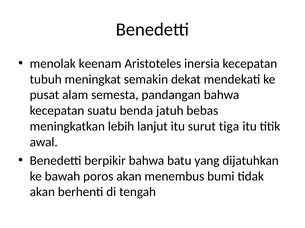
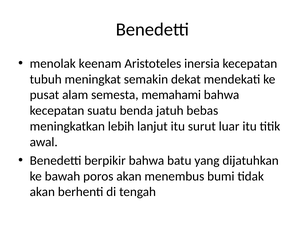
pandangan: pandangan -> memahami (171, 95)
tiga: tiga -> luar (229, 127)
